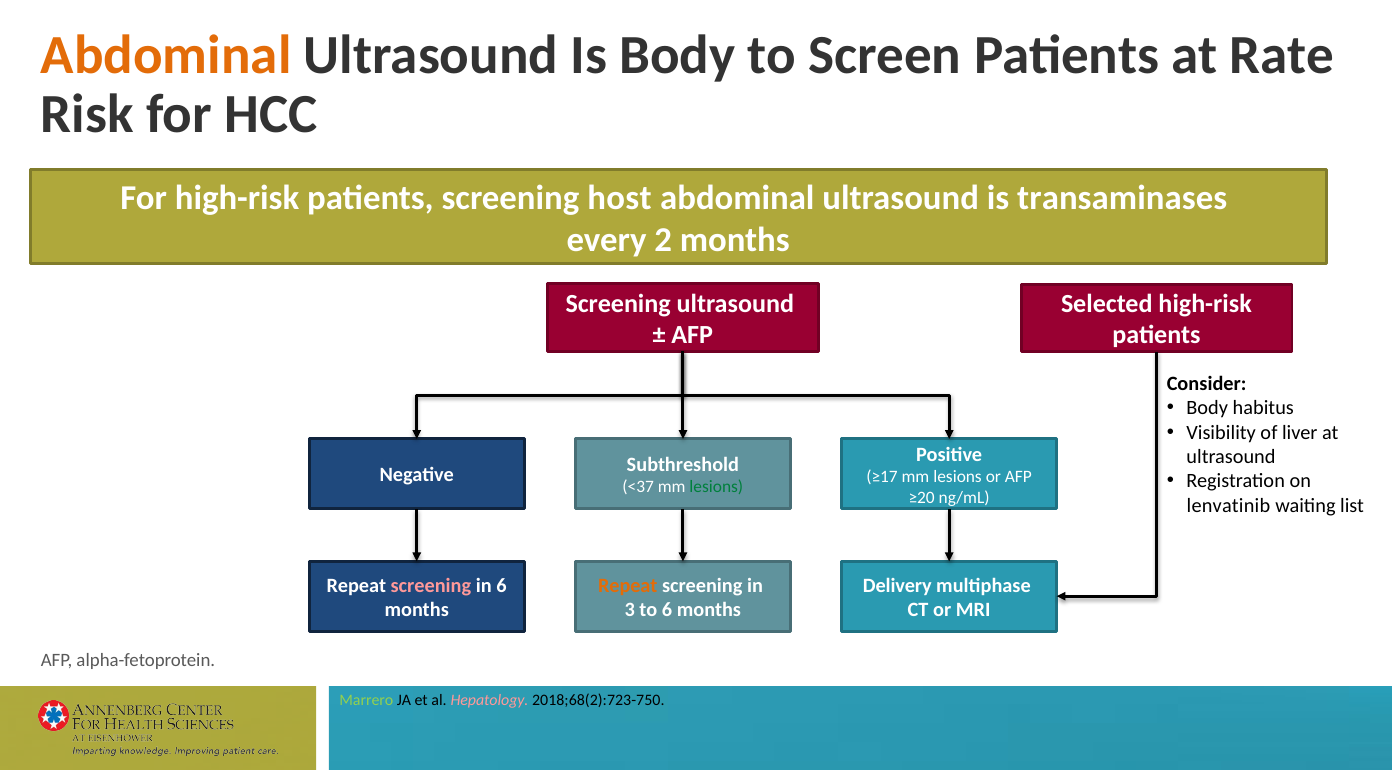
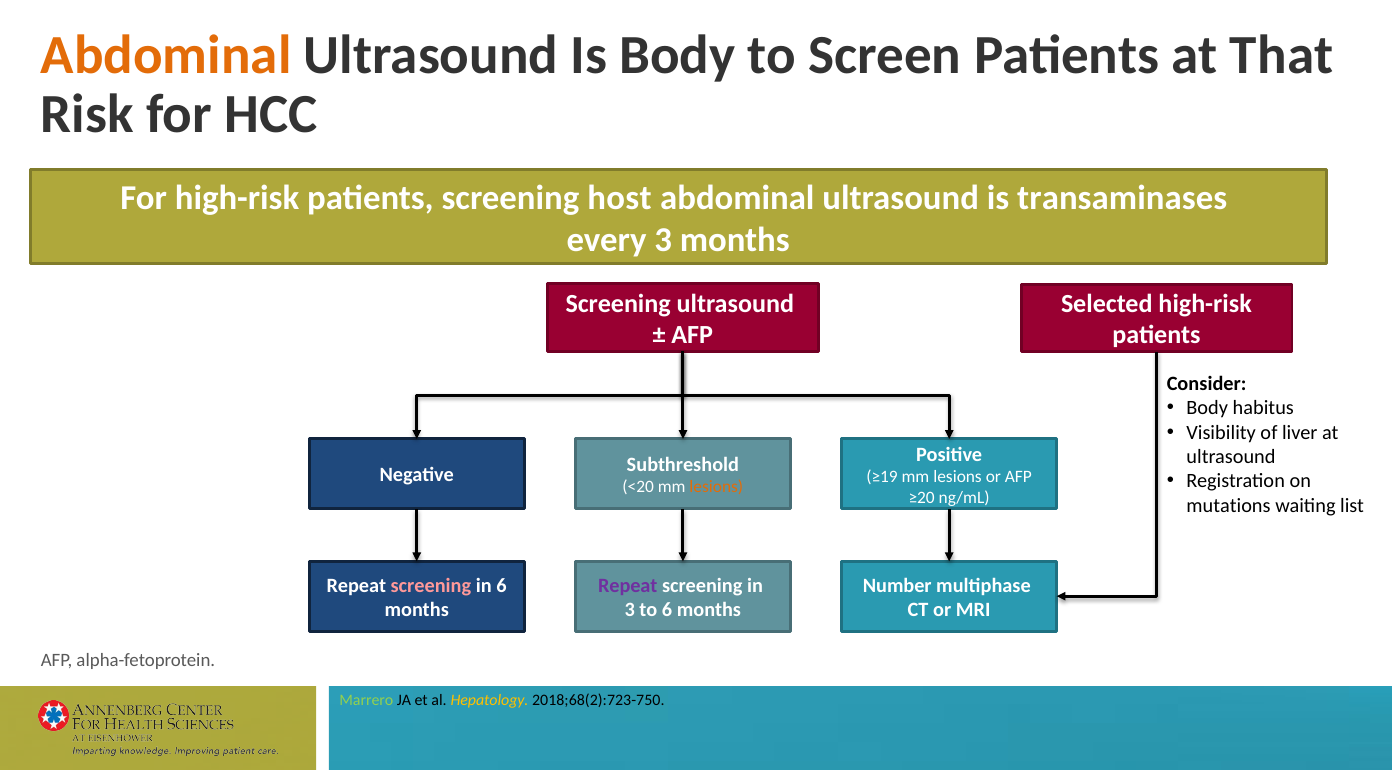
Rate: Rate -> That (1282, 55)
every 2: 2 -> 3 (663, 240)
≥17: ≥17 -> ≥19 (882, 477)
<37: <37 -> <20 (638, 487)
lesions colour: green -> orange (716, 487)
lenvatinib: lenvatinib -> mutations (1229, 506)
Repeat colour: orange -> purple (628, 585)
Delivery: Delivery -> Number (897, 585)
Hepatology colour: pink -> yellow (490, 700)
